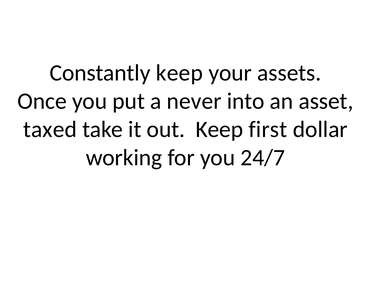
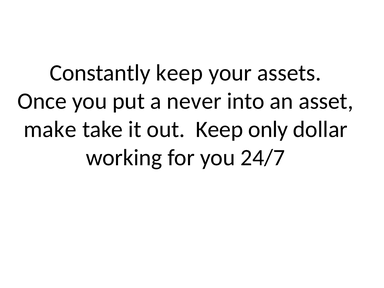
taxed: taxed -> make (50, 129)
first: first -> only (268, 129)
